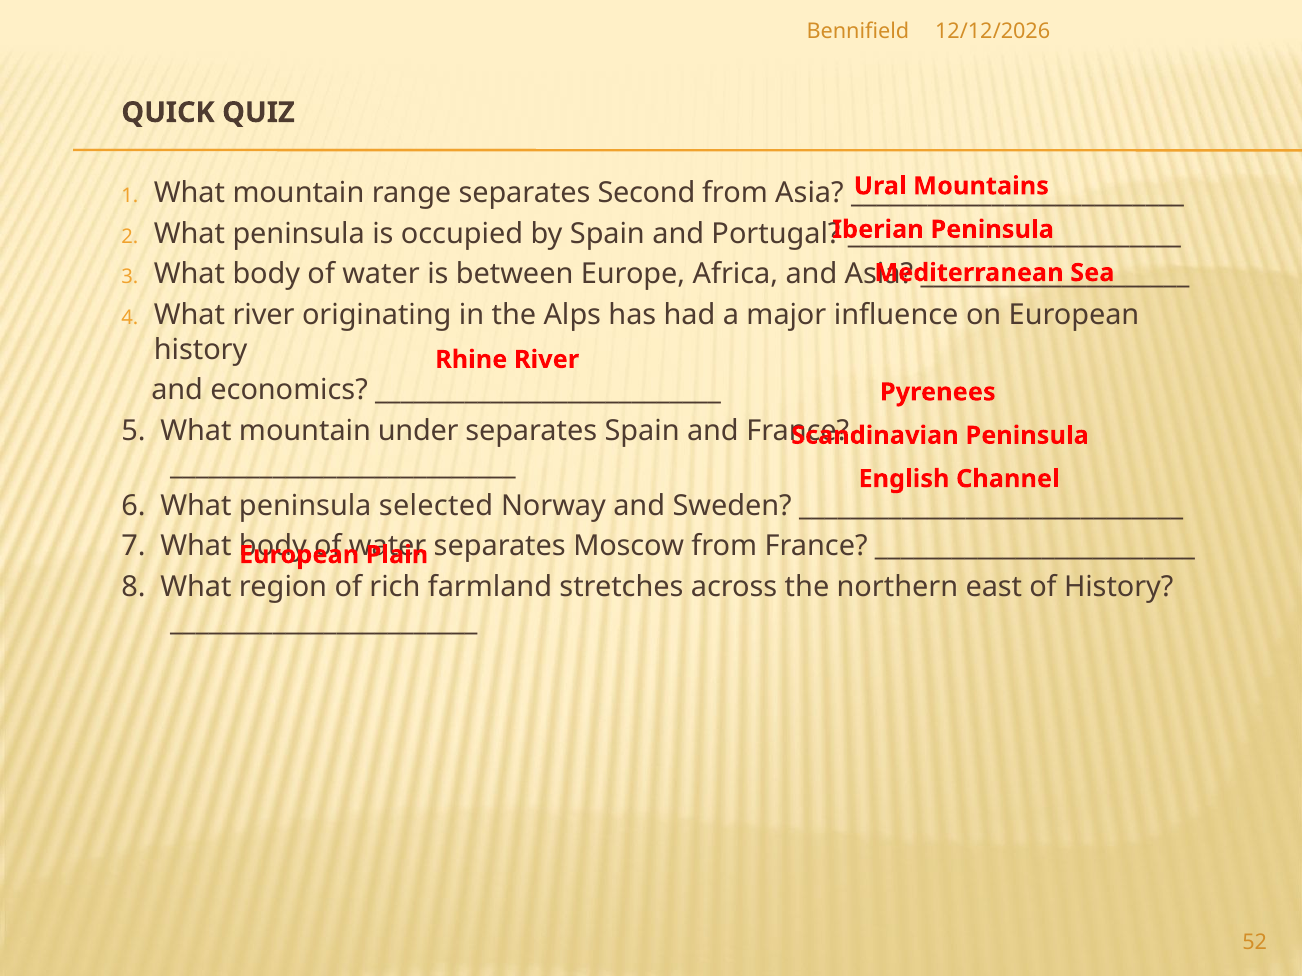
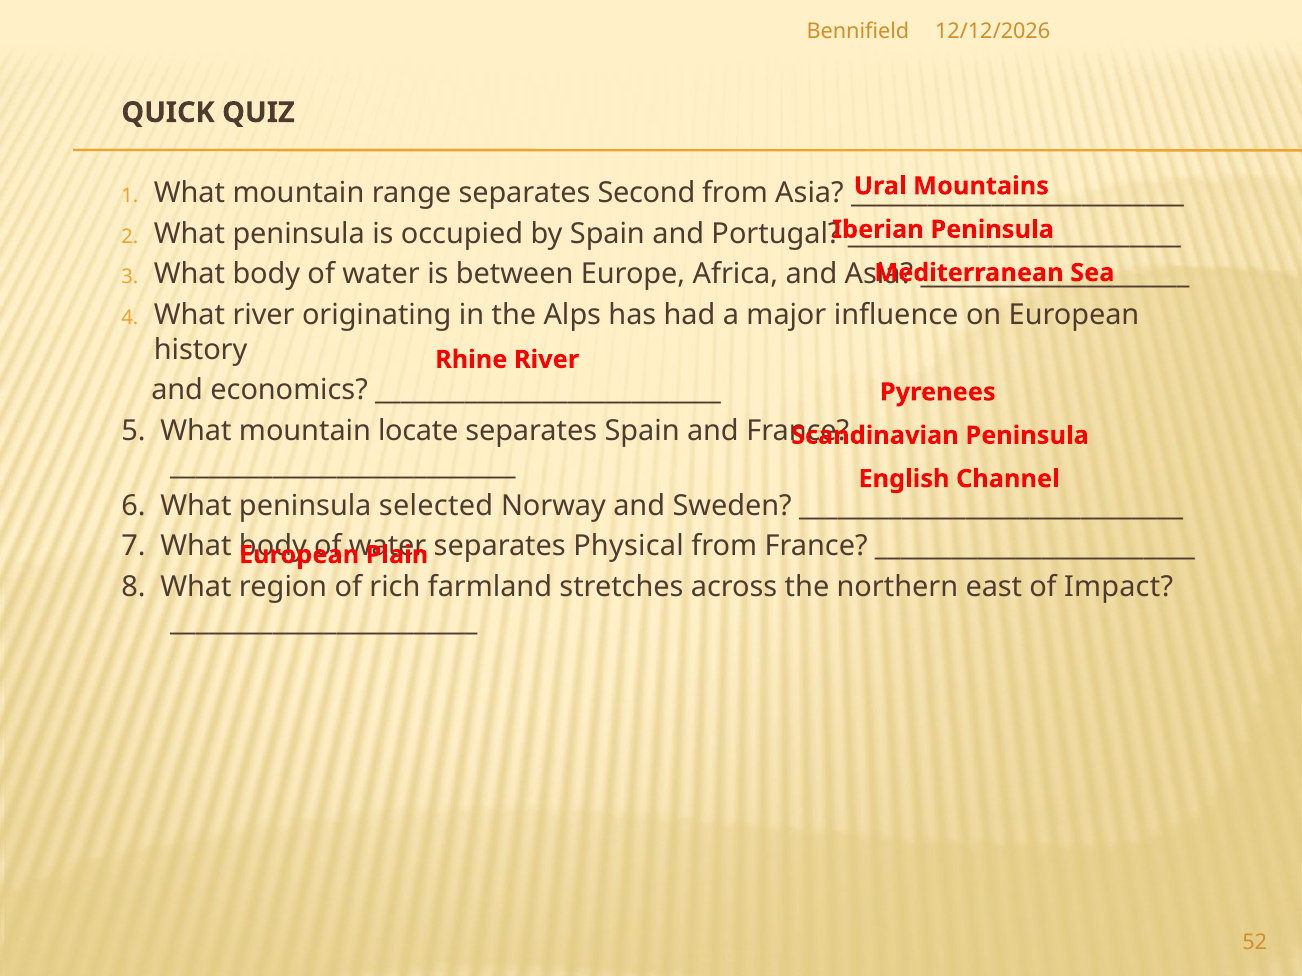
under: under -> locate (418, 431)
Moscow: Moscow -> Physical (629, 546)
of History: History -> Impact (1119, 587)
